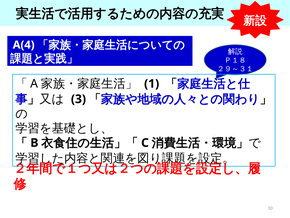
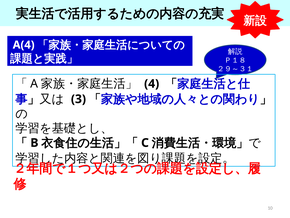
1: 1 -> 4 (152, 84)
